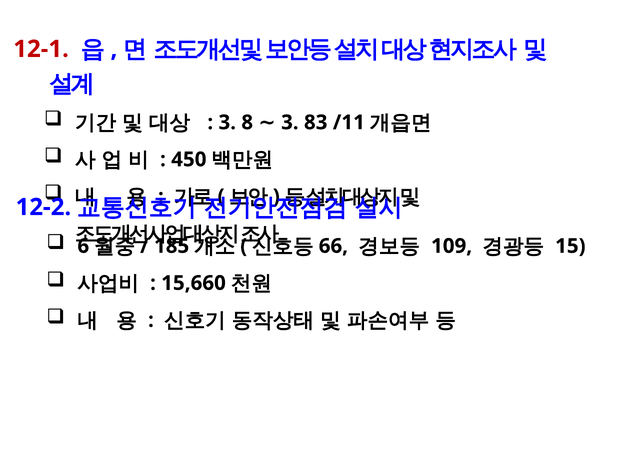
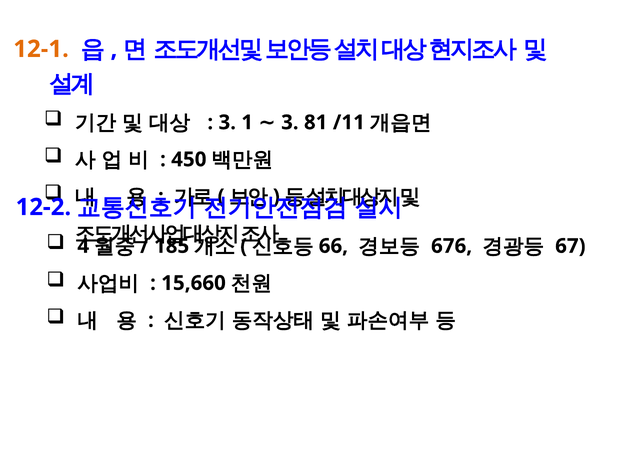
12-1 colour: red -> orange (41, 49)
8: 8 -> 1 (247, 122)
83: 83 -> 81 (316, 122)
6: 6 -> 4 (83, 246)
109: 109 -> 676 (452, 246)
15: 15 -> 67 (570, 246)
